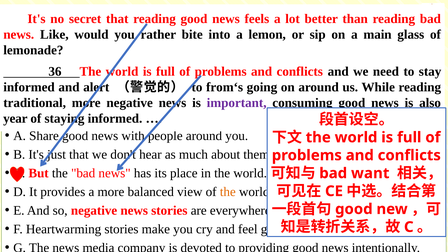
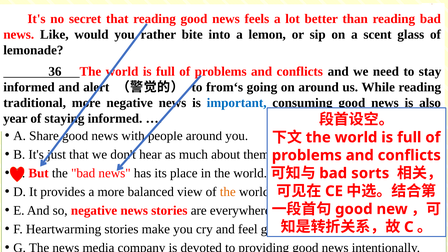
main: main -> scent (378, 35)
important colour: purple -> blue (237, 103)
want: want -> sorts (370, 173)
